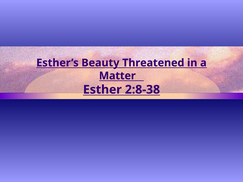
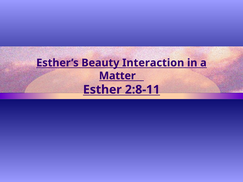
Threatened: Threatened -> Interaction (153, 63)
2:8-38: 2:8-38 -> 2:8-11 (142, 90)
